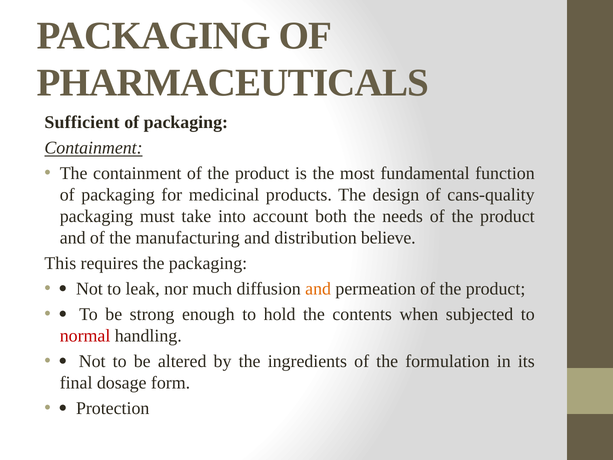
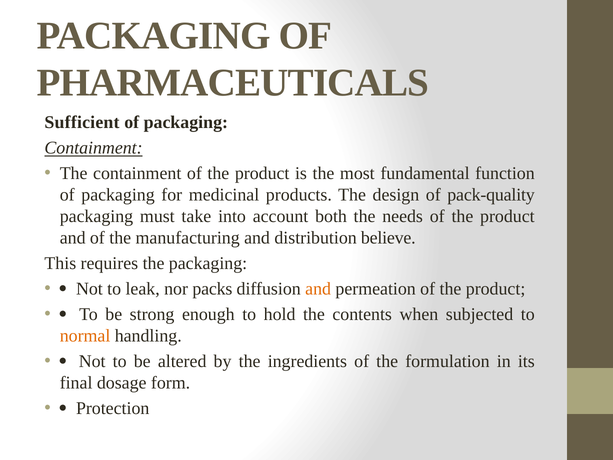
cans-quality: cans-quality -> pack-quality (491, 195)
much: much -> packs (212, 289)
normal colour: red -> orange (85, 336)
